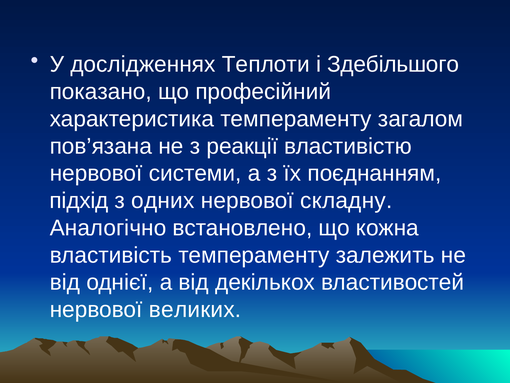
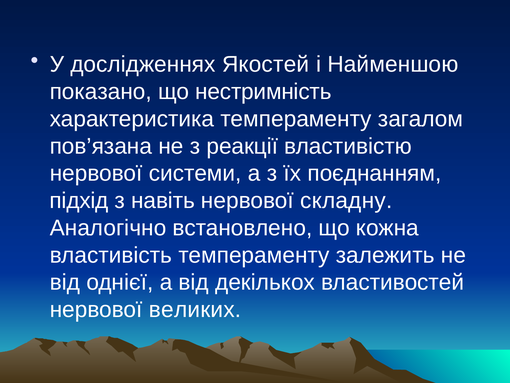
Теплоти: Теплоти -> Якостей (266, 64)
Здебільшого: Здебільшого -> Найменшою (393, 64)
професійний: професійний -> нестримність (263, 92)
одних: одних -> навіть (163, 200)
